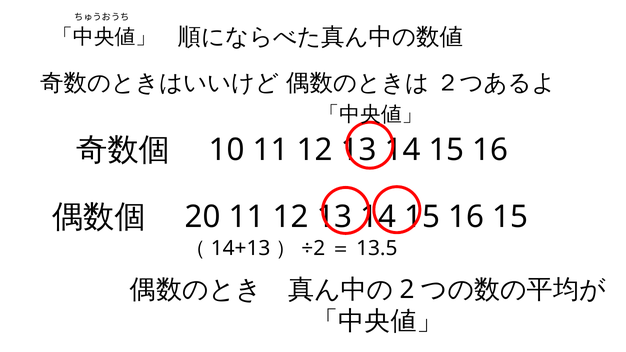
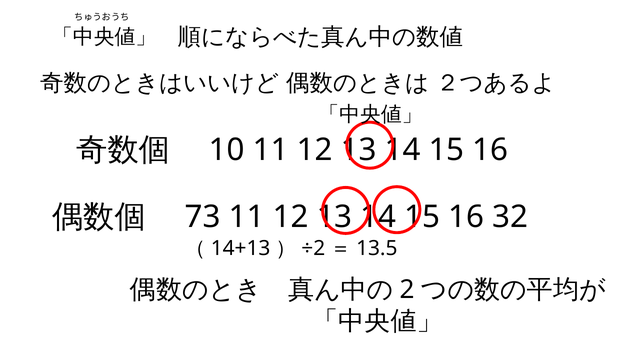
20: 20 -> 73 (203, 217)
16 15: 15 -> 32 (510, 217)
